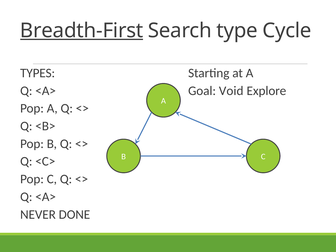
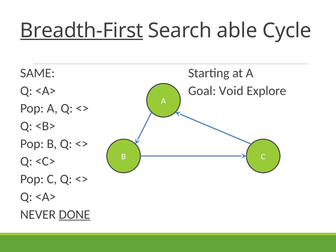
type: type -> able (237, 31)
TYPES: TYPES -> SAME (38, 73)
DONE underline: none -> present (74, 214)
